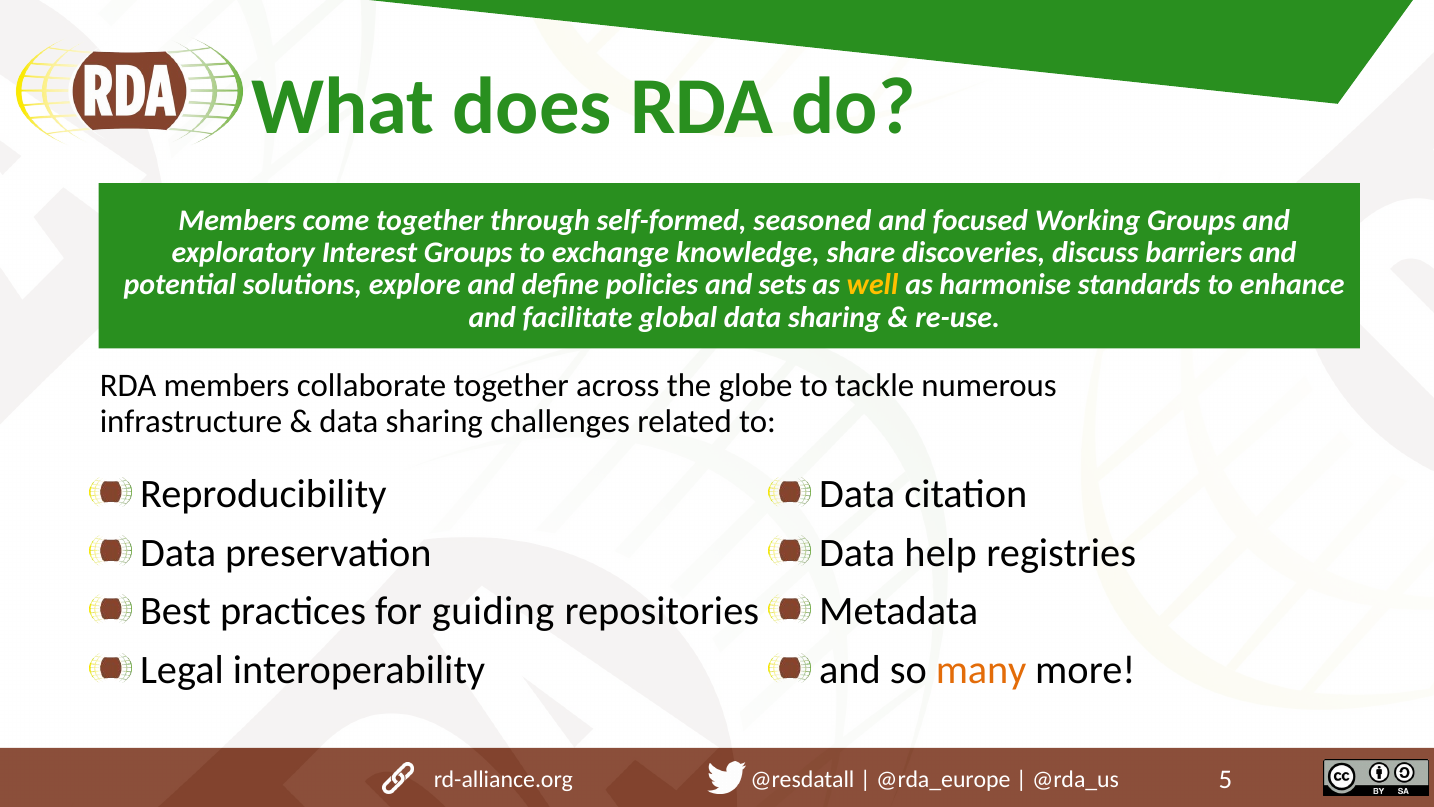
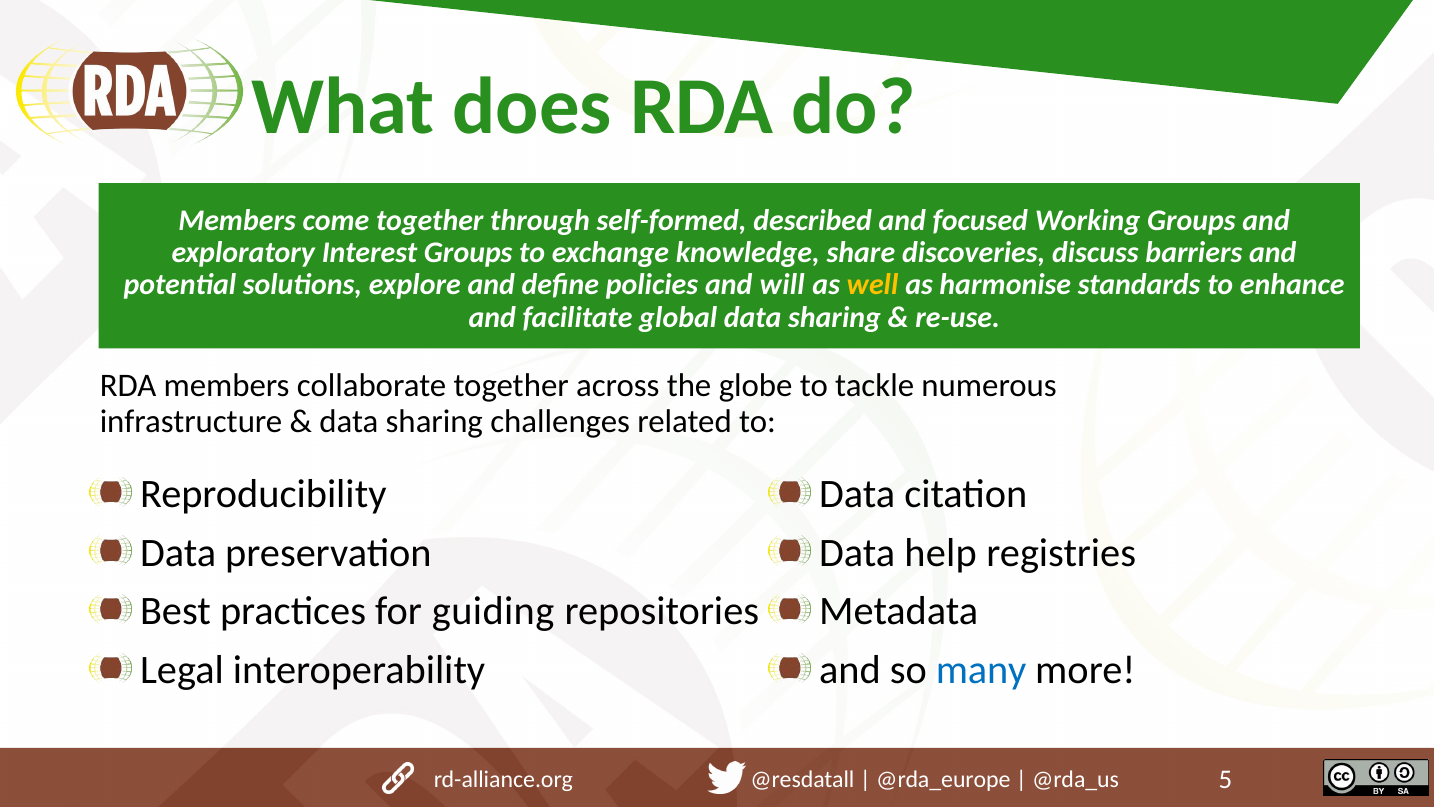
seasoned: seasoned -> described (813, 220)
sets: sets -> will (782, 285)
many colour: orange -> blue (981, 670)
